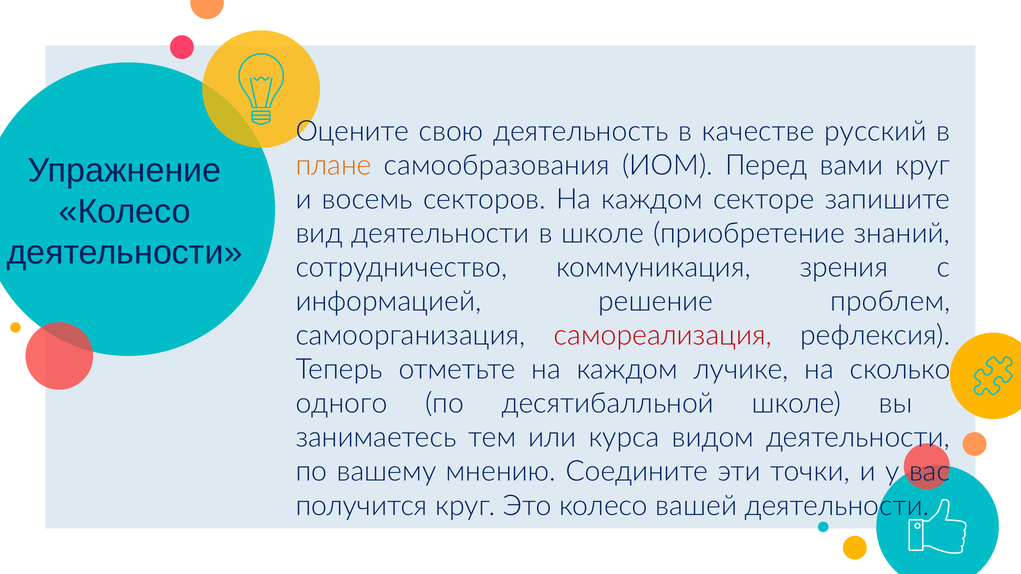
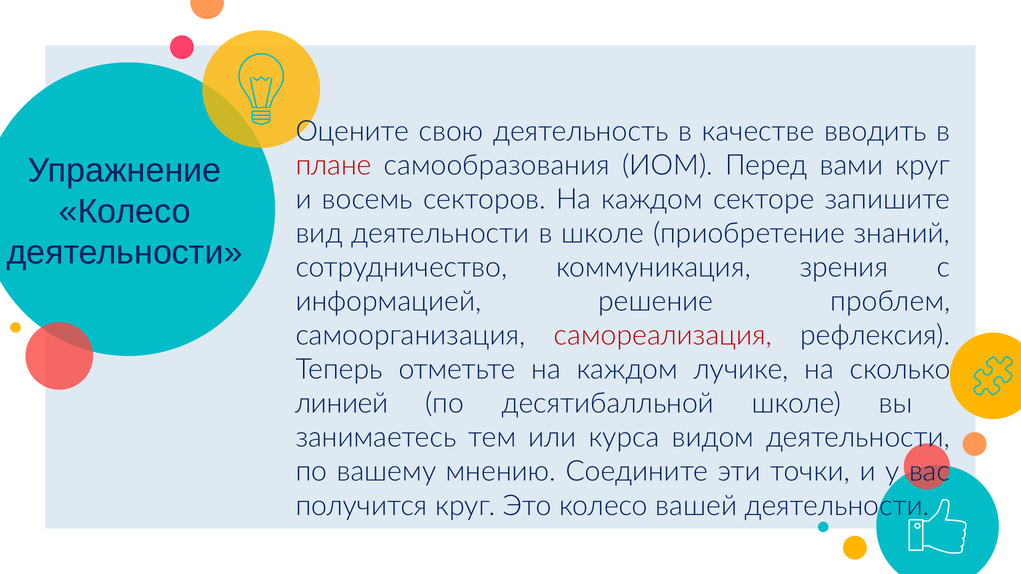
русский: русский -> вводить (876, 131)
плане colour: orange -> red (334, 165)
одного: одного -> линией (342, 404)
